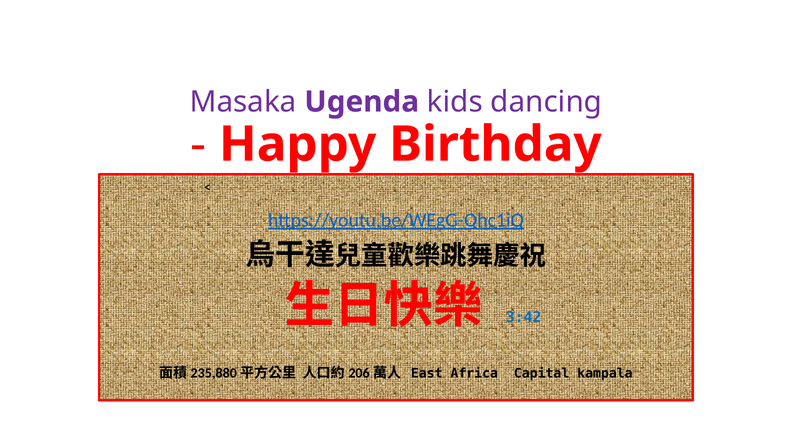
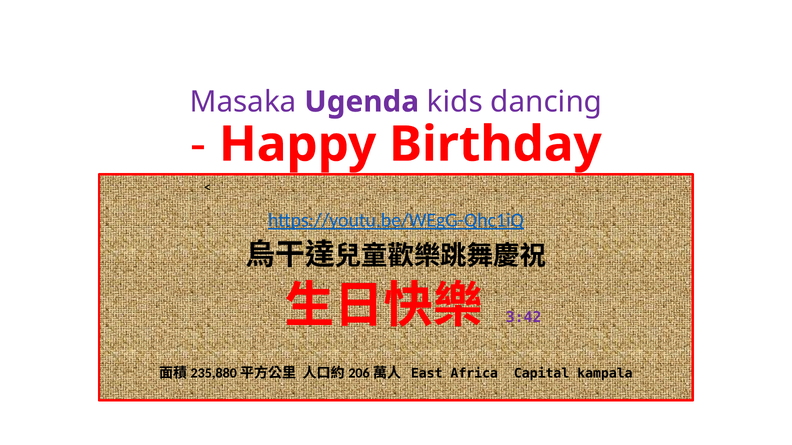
3:42 colour: blue -> purple (524, 318)
